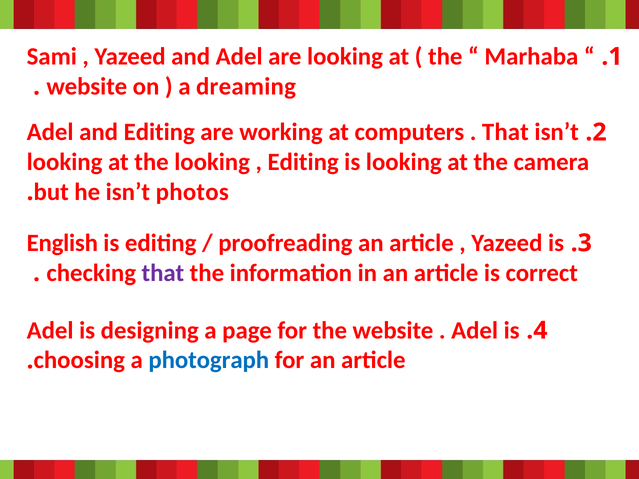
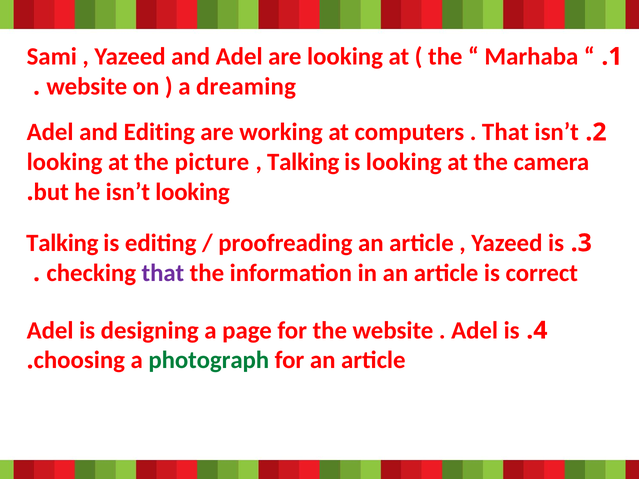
the looking: looking -> picture (212, 162)
Editing: Editing -> Talking (303, 162)
he isn’t photos: photos -> looking (193, 192)
English: English -> Talking (62, 243)
photograph colour: blue -> green (209, 360)
